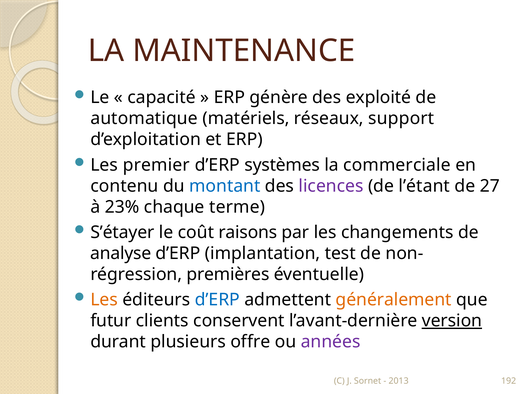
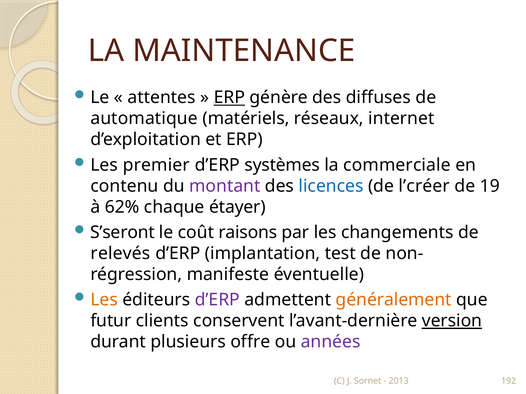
capacité: capacité -> attentes (162, 98)
ERP underline: none -> present (229, 98)
exploité: exploité -> diffuses (378, 98)
support: support -> internet (401, 119)
montant colour: blue -> purple (225, 186)
licences colour: purple -> blue (331, 186)
l’étant: l’étant -> l’créer (424, 186)
27: 27 -> 19 (490, 186)
23%: 23% -> 62% (122, 207)
terme: terme -> étayer (237, 207)
S’étayer: S’étayer -> S’seront (122, 233)
analyse: analyse -> relevés (120, 254)
premières: premières -> manifeste (228, 275)
d’ERP colour: blue -> purple (217, 300)
